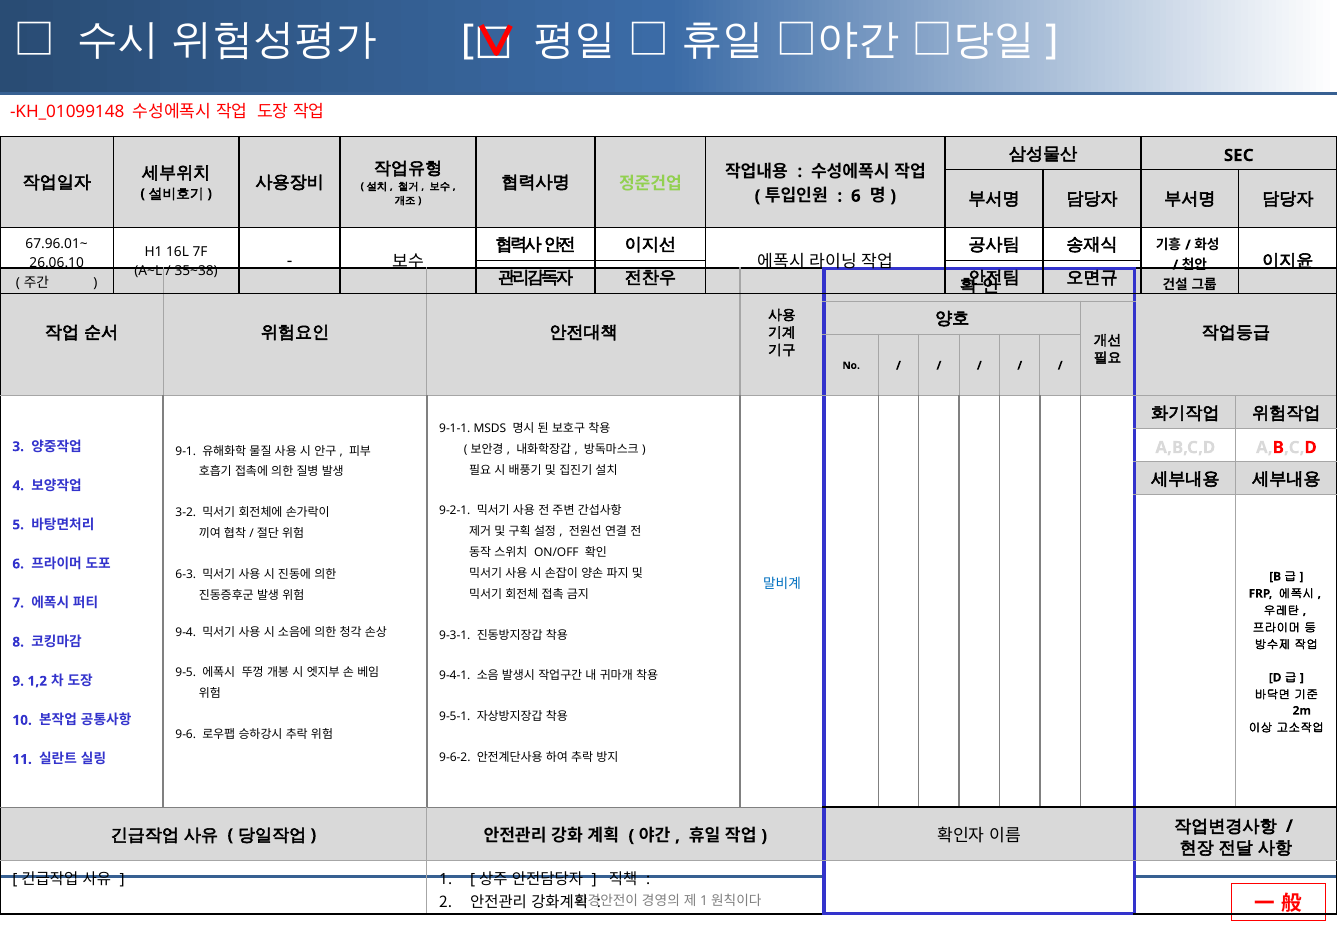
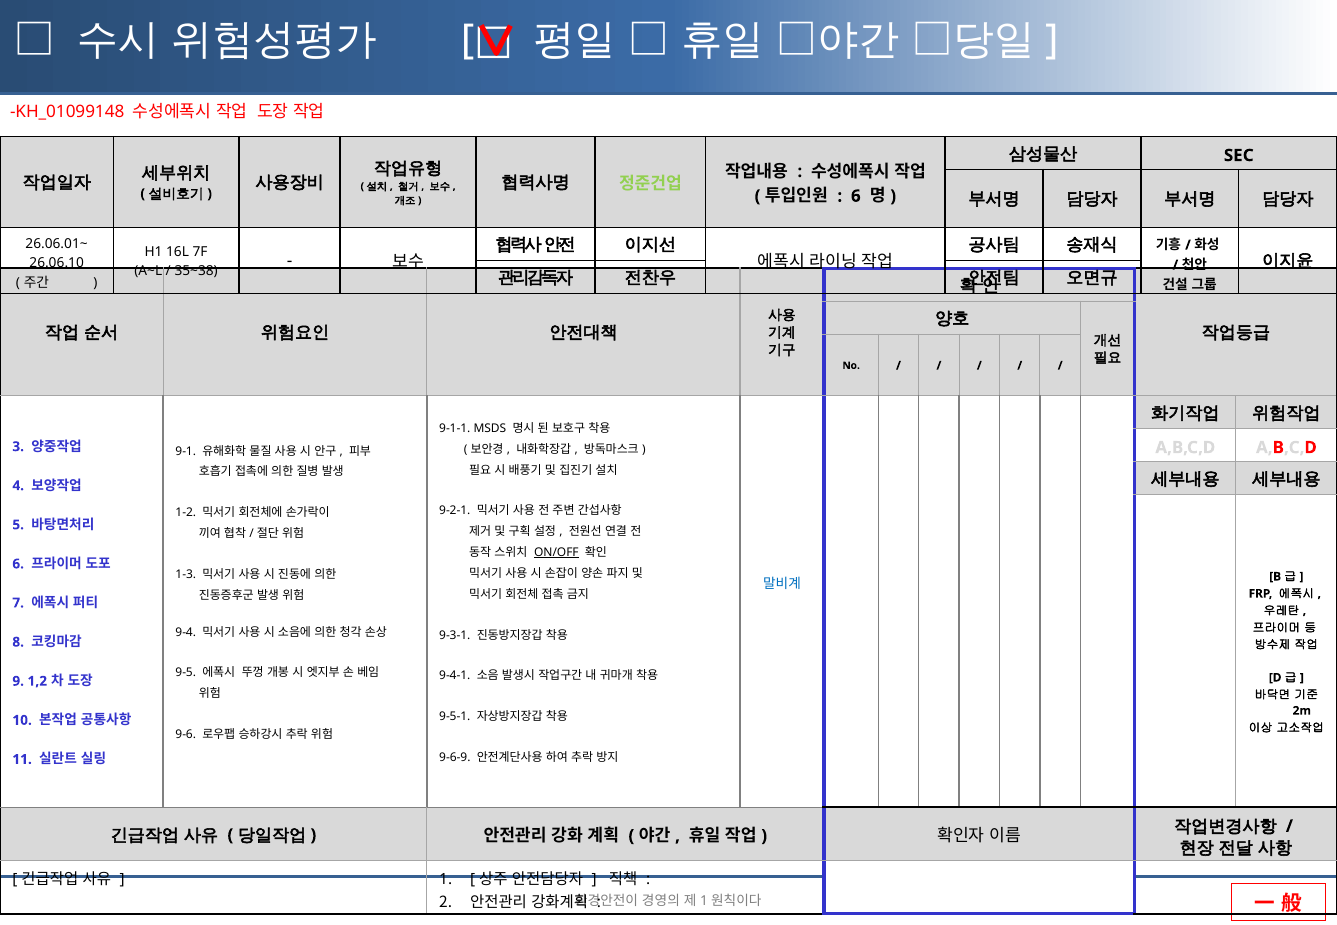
67.96.01~: 67.96.01~ -> 26.06.01~ (57, 244)
3-2: 3-2 -> 1-2 (186, 513)
ON/OFF underline: none -> present (556, 553)
6-3: 6-3 -> 1-3 (186, 575)
9-6-2: 9-6-2 -> 9-6-9 (455, 758)
